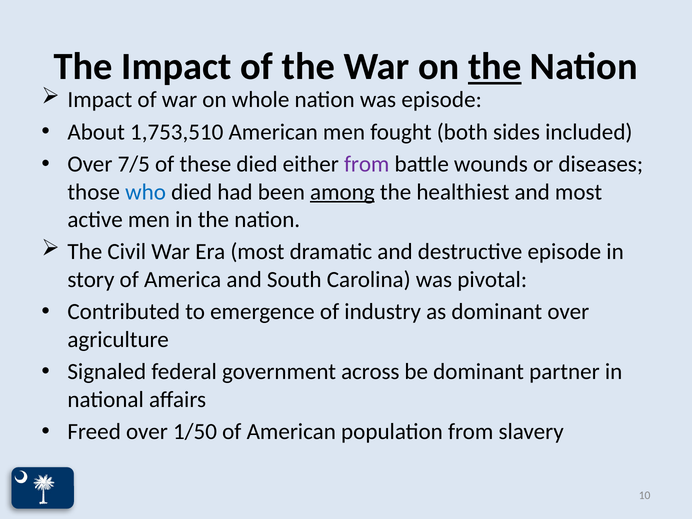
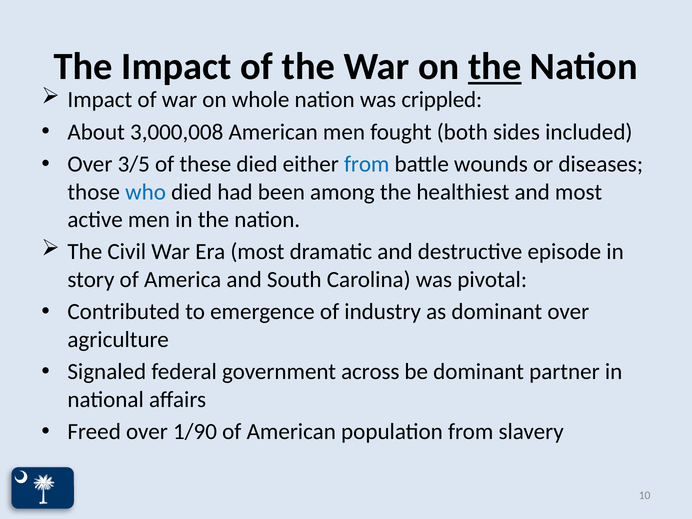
was episode: episode -> crippled (442, 100)
1,753,510: 1,753,510 -> 3,000,008 (177, 132)
7/5: 7/5 -> 3/5 (134, 164)
from colour: purple -> blue (367, 164)
among underline: present -> none (342, 192)
1/50: 1/50 -> 1/90 (195, 432)
